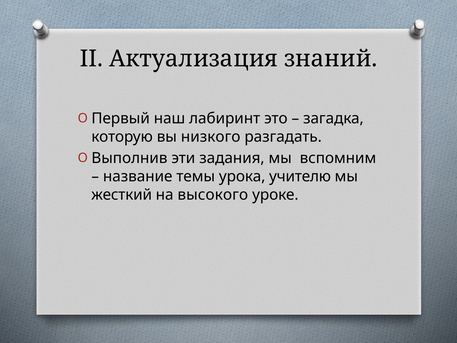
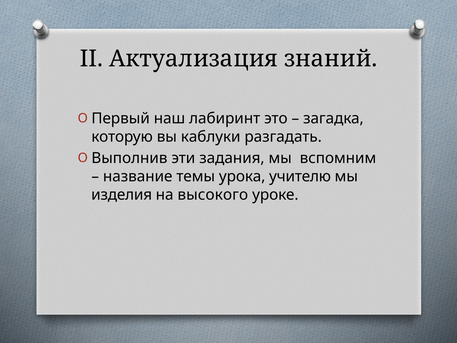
низкого: низкого -> каблуки (211, 137)
жесткий: жесткий -> изделия (122, 195)
